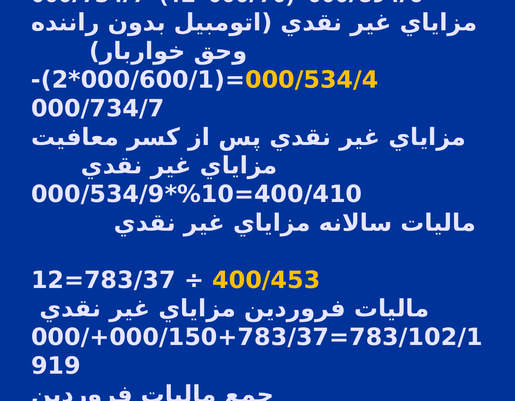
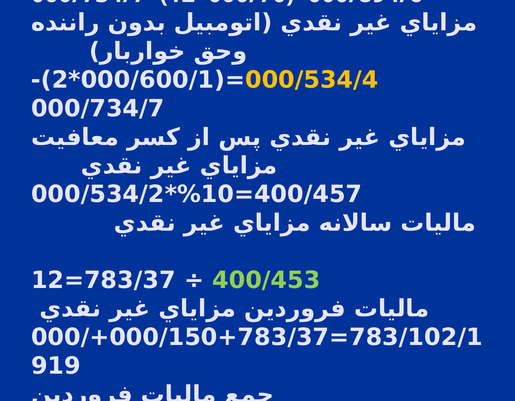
000/534/9: 000/534/9 -> 000/534/2 (98, 194)
400/410: 400/410 -> 400/457 (308, 194)
400/453 colour: yellow -> light green (266, 280)
